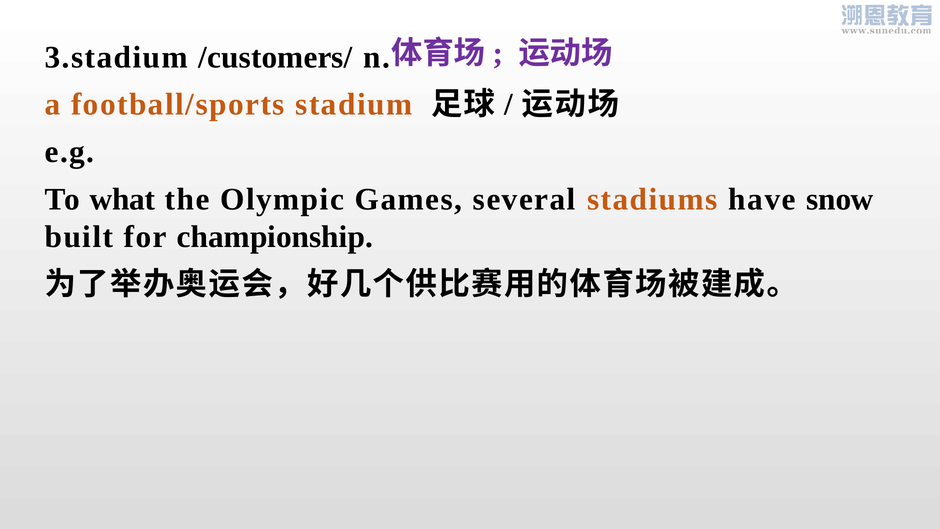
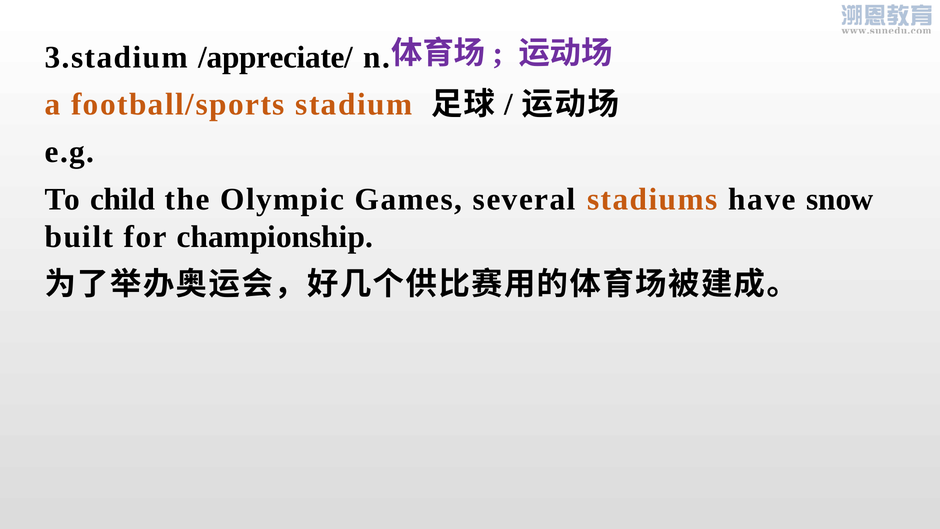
/customers/: /customers/ -> /appreciate/ (276, 57)
what: what -> child (123, 199)
